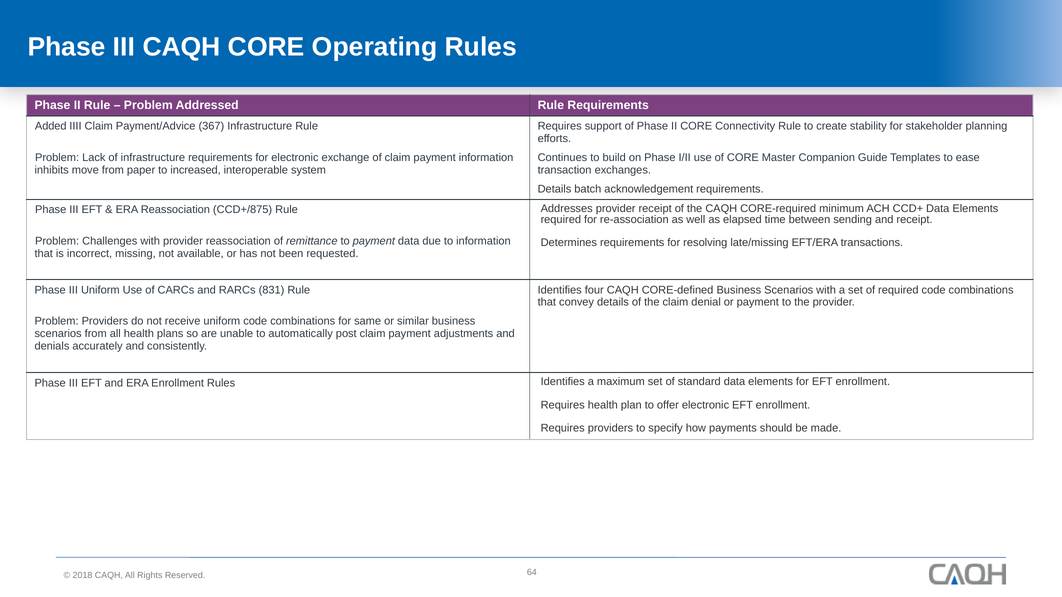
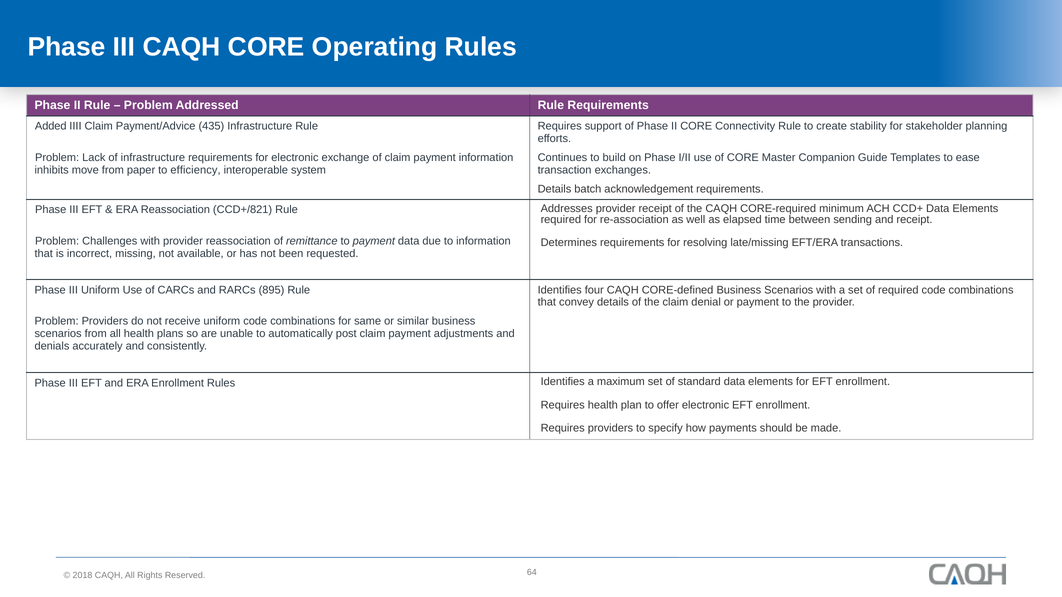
367: 367 -> 435 (211, 126)
increased: increased -> efficiency (196, 170)
CCD+/875: CCD+/875 -> CCD+/821 (243, 210)
831: 831 -> 895 (272, 290)
